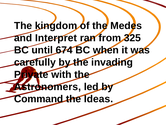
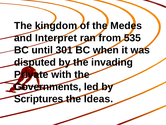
325: 325 -> 535 (132, 38)
674: 674 -> 301 (64, 50)
carefully: carefully -> disputed (35, 62)
Astronomers: Astronomers -> Governments (48, 86)
Command: Command -> Scriptures (39, 99)
